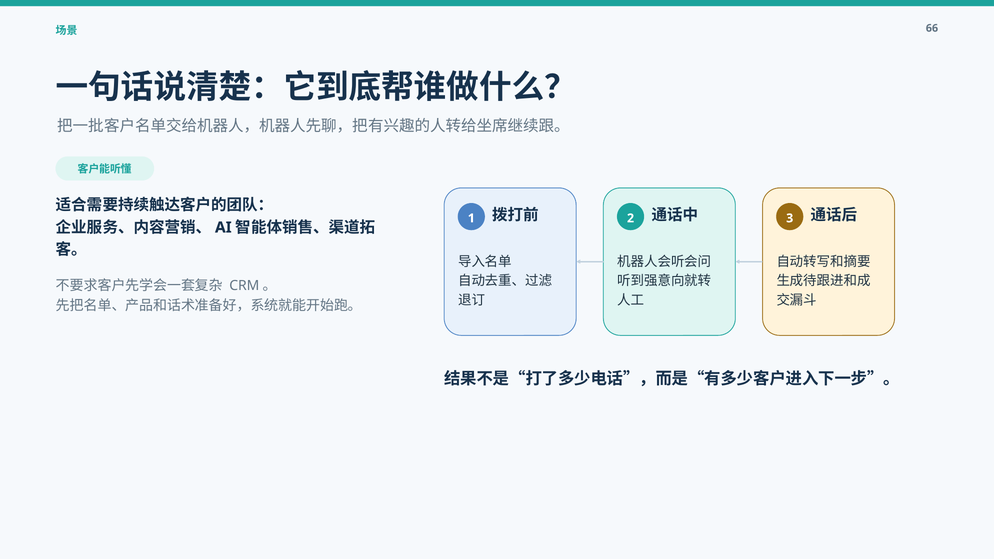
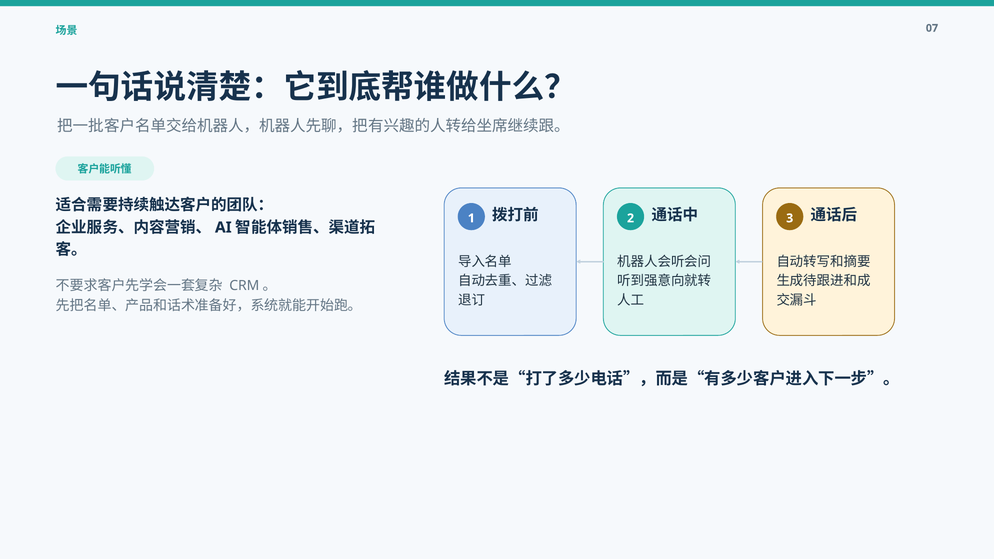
66: 66 -> 07 (932, 28)
